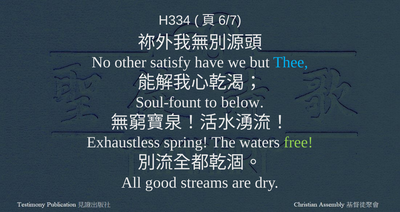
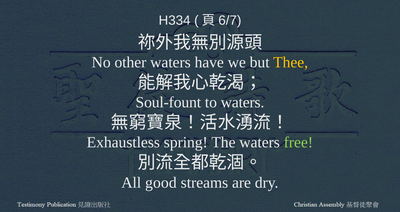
other satisfy: satisfy -> waters (170, 63)
Thee colour: light blue -> yellow (291, 63)
to below: below -> waters (243, 103)
